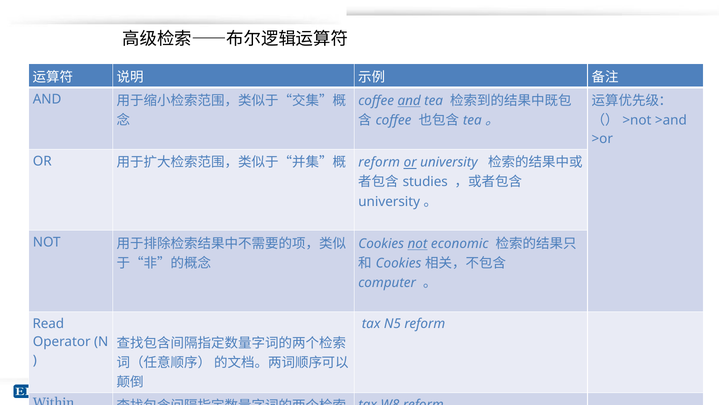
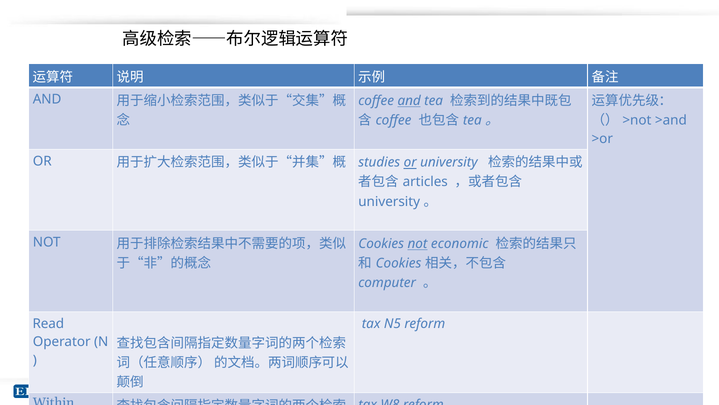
reform: reform -> studies (379, 162)
studies: studies -> articles (425, 182)
